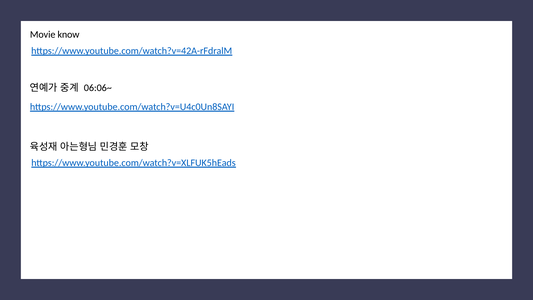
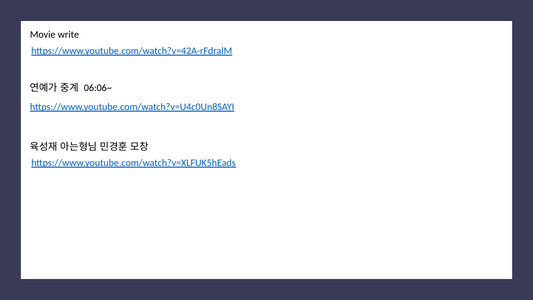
know: know -> write (68, 35)
